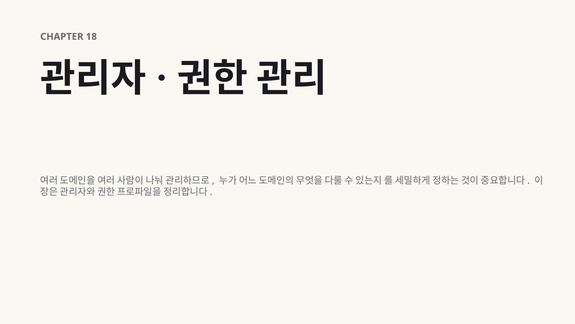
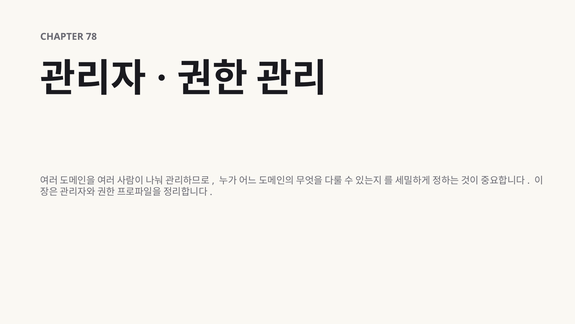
18: 18 -> 78 (91, 37)
